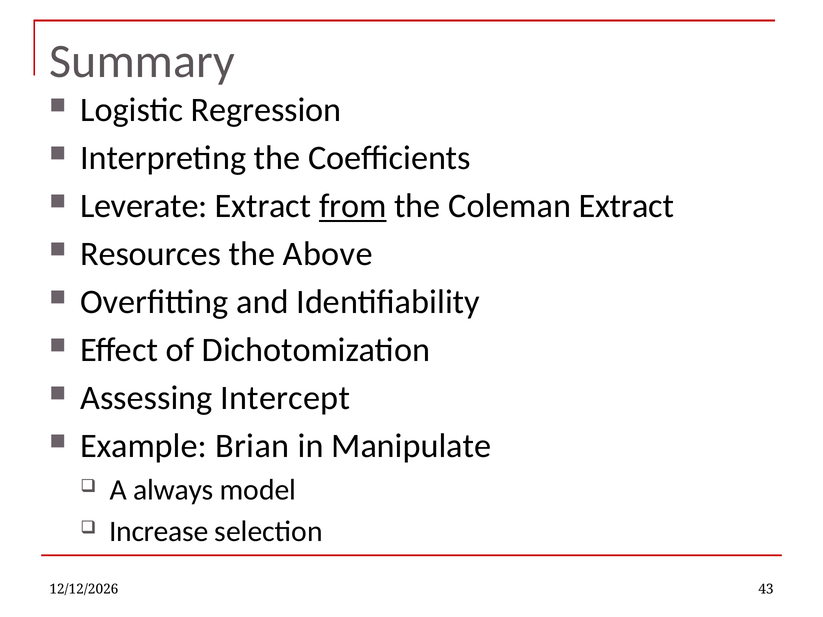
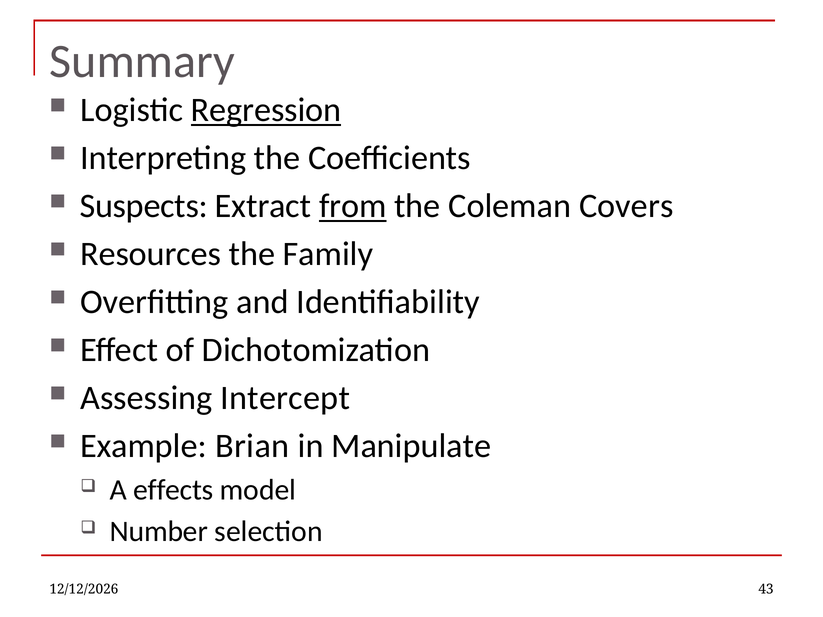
Regression underline: none -> present (266, 110)
Leverate: Leverate -> Suspects (144, 206)
Coleman Extract: Extract -> Covers (626, 206)
Above: Above -> Family (328, 254)
always: always -> effects (173, 490)
Increase: Increase -> Number (159, 532)
